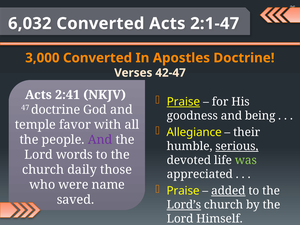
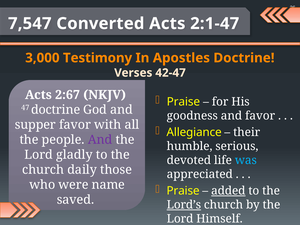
6,032: 6,032 -> 7,547 (30, 24)
3,000 Converted: Converted -> Testimony (98, 58)
2:41: 2:41 -> 2:67 (68, 95)
Praise underline: present -> none (183, 102)
and being: being -> favor (260, 116)
temple: temple -> supper (35, 125)
serious underline: present -> none (237, 146)
words: words -> gladly (74, 155)
was colour: light green -> light blue (246, 160)
